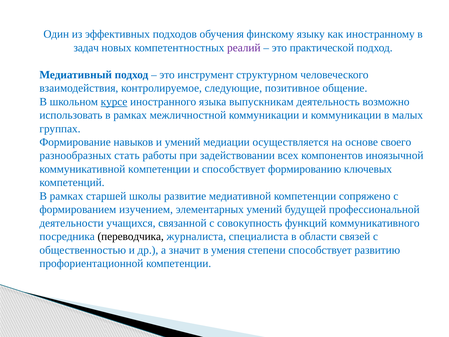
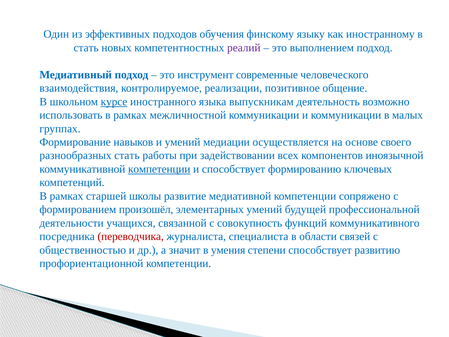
задач: задач -> стать (86, 48)
практической: практической -> выполнением (322, 48)
структурном: структурном -> современные (267, 75)
следующие: следующие -> реализации (233, 88)
компетенции underline: none -> present (159, 169)
изучением: изучением -> произошёл (146, 209)
переводчика colour: black -> red (131, 236)
